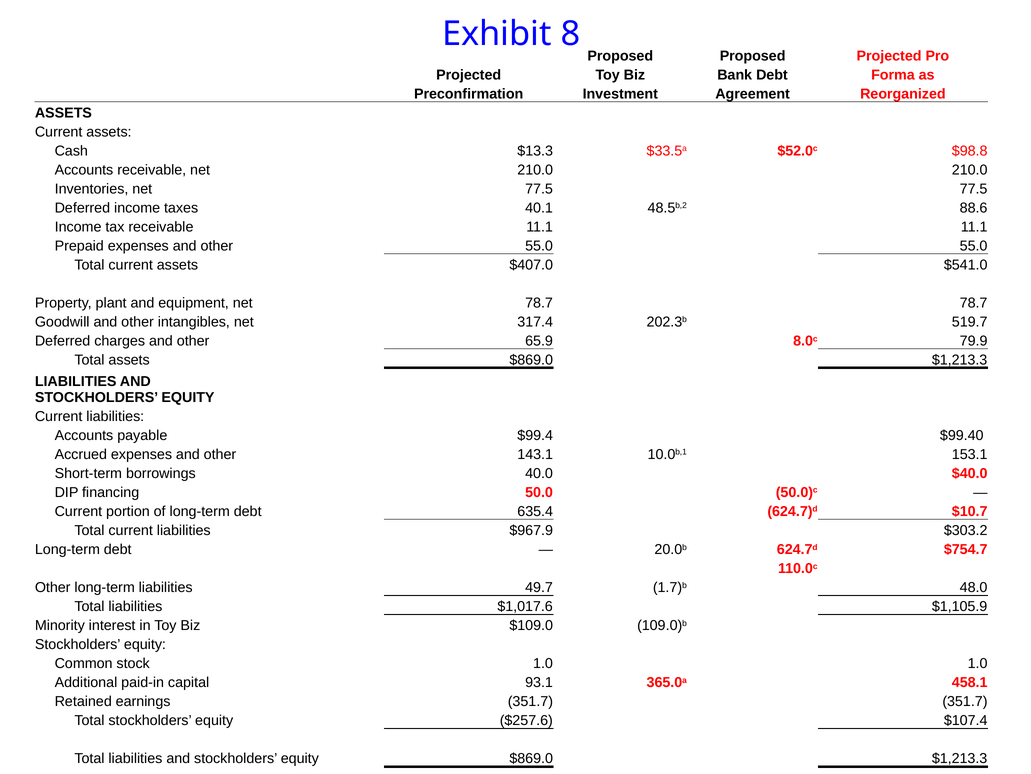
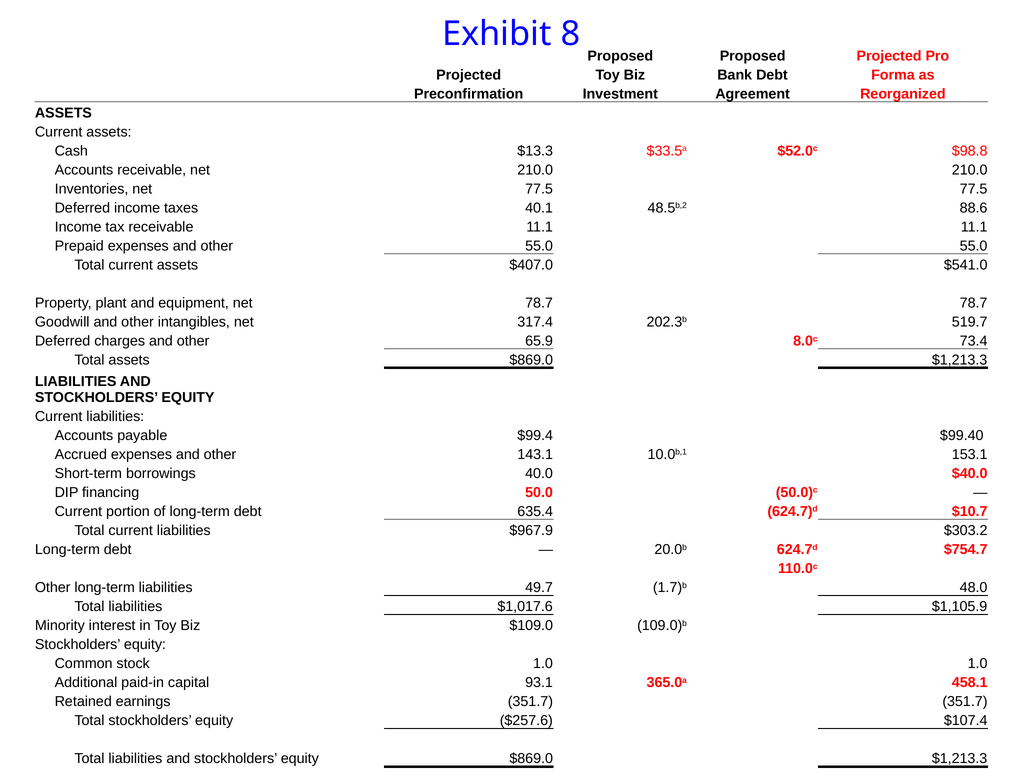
79.9: 79.9 -> 73.4 (974, 341)
